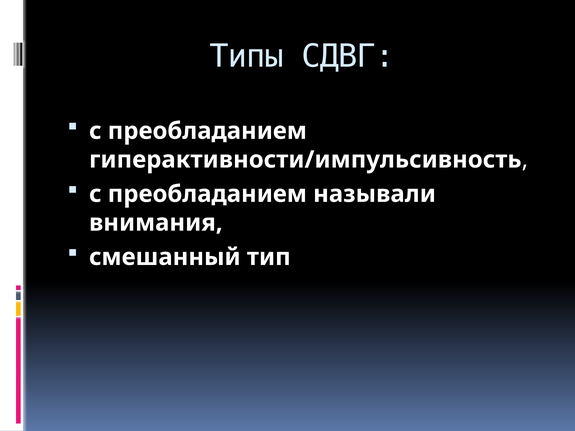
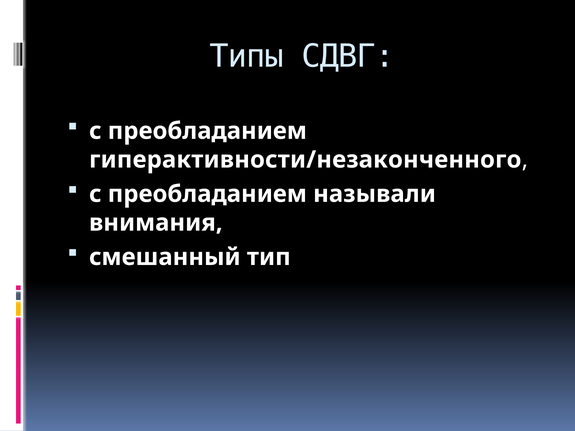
гиперактивности/импульсивность: гиперактивности/импульсивность -> гиперактивности/незаконченного (305, 160)
